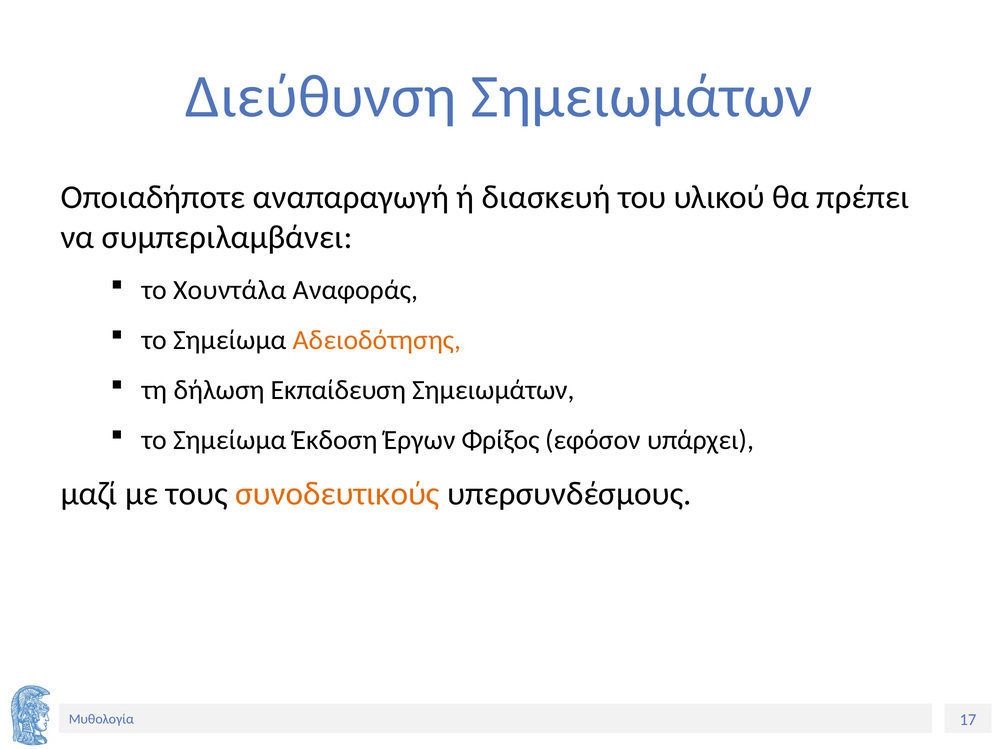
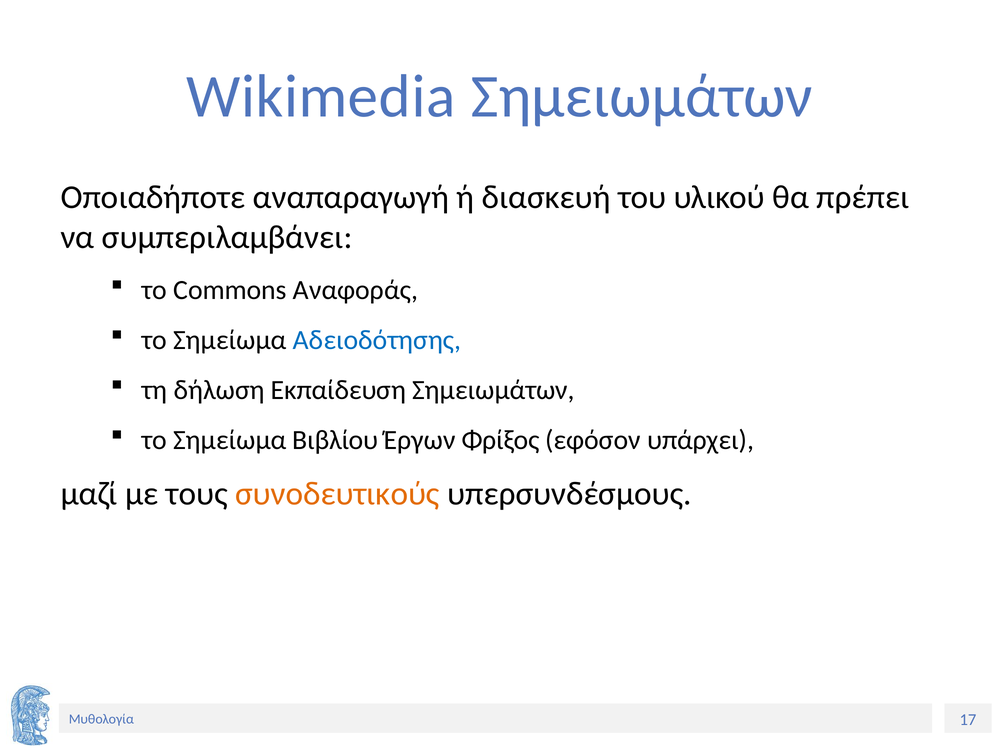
Διεύθυνση: Διεύθυνση -> Wikimedia (321, 97)
Χουντάλα: Χουντάλα -> Commons (230, 290)
Αδειοδότησης colour: orange -> blue (377, 340)
Έκδοση: Έκδοση -> Βιβλίου (335, 440)
